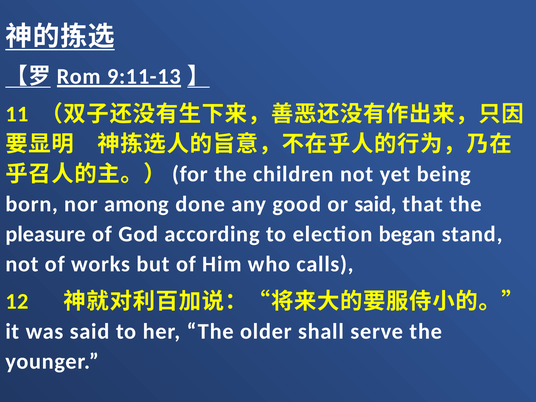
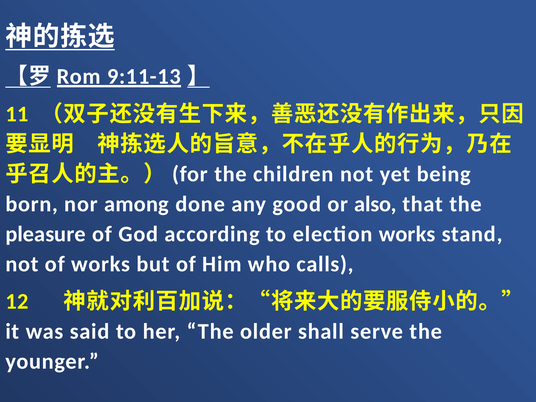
or said: said -> also (375, 204)
election began: began -> works (407, 234)
